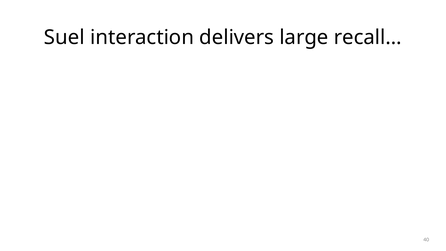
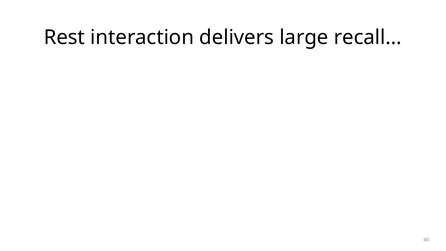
Suel: Suel -> Rest (64, 37)
